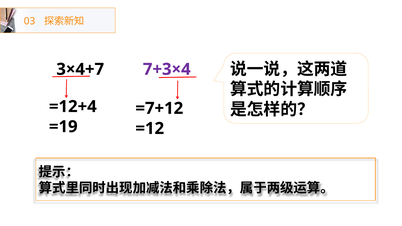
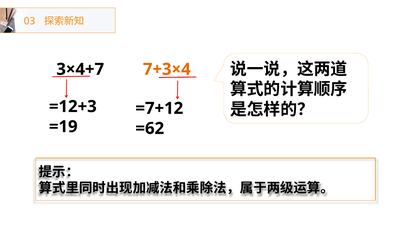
7+3×4 colour: purple -> orange (167, 69)
=12+4: =12+4 -> =12+3 (73, 107)
=12: =12 -> =62 (150, 128)
